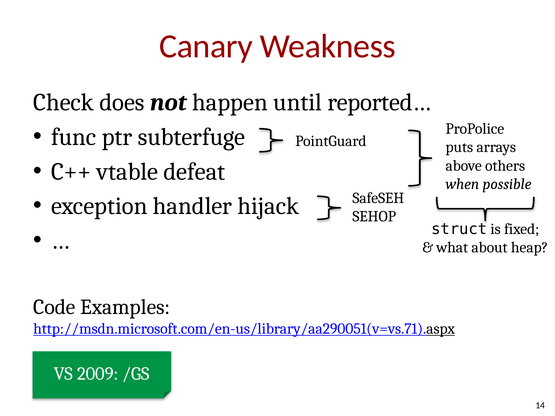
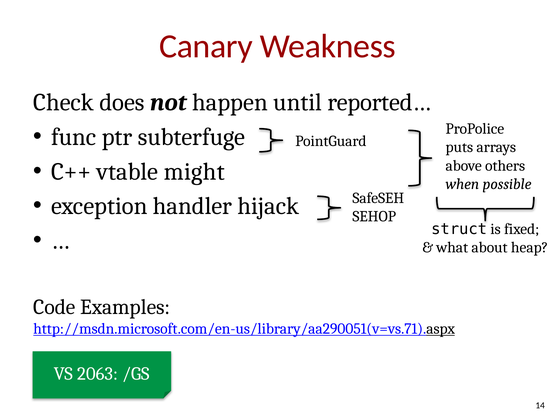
defeat: defeat -> might (194, 172)
2009: 2009 -> 2063 (98, 374)
